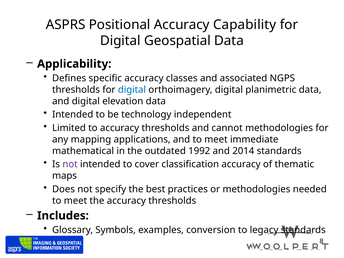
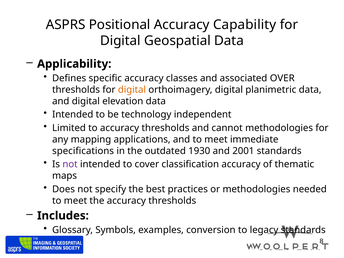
NGPS: NGPS -> OVER (282, 78)
digital colour: blue -> orange (132, 90)
mathematical: mathematical -> specifications (83, 151)
1992: 1992 -> 1930 (199, 151)
2014: 2014 -> 2001 (243, 151)
